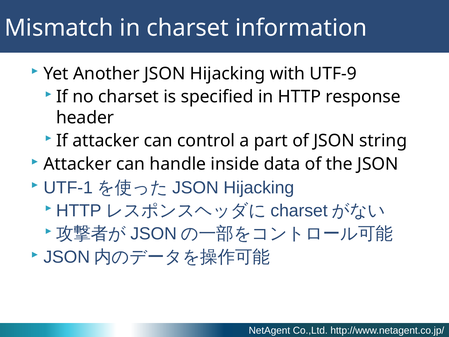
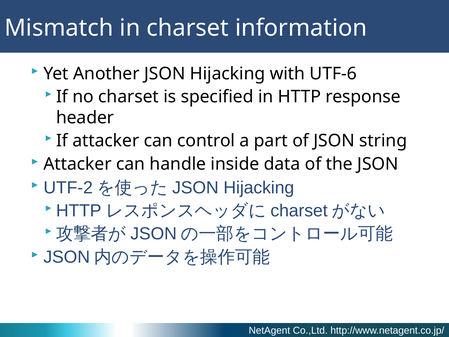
UTF-9: UTF-9 -> UTF-6 (333, 74)
UTF-1: UTF-1 -> UTF-2 (68, 187)
